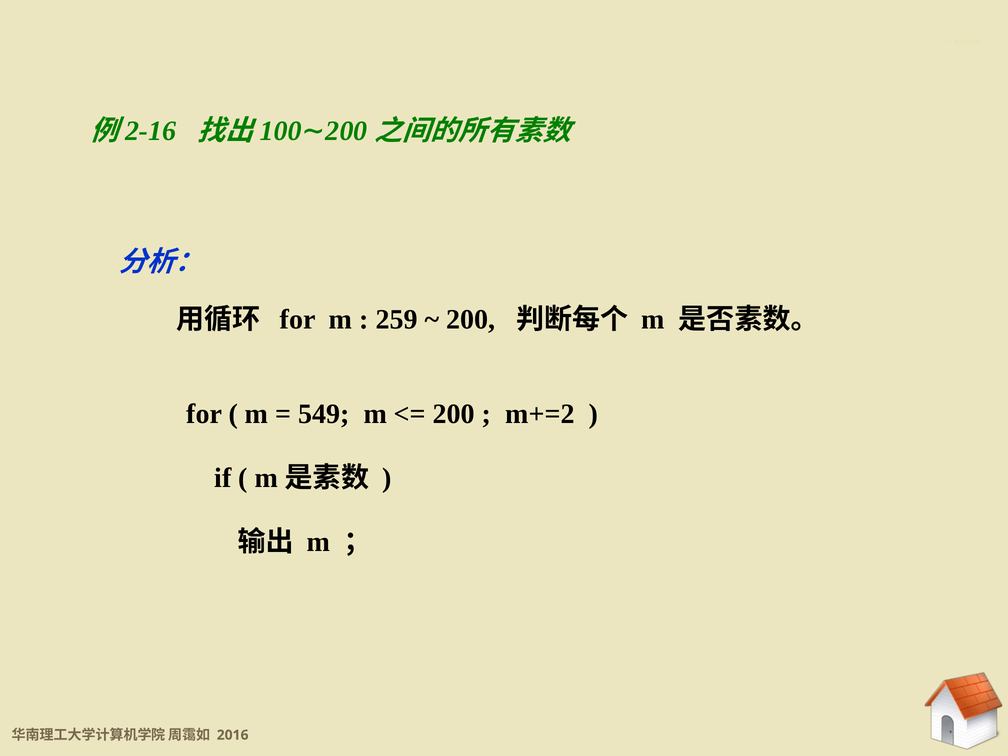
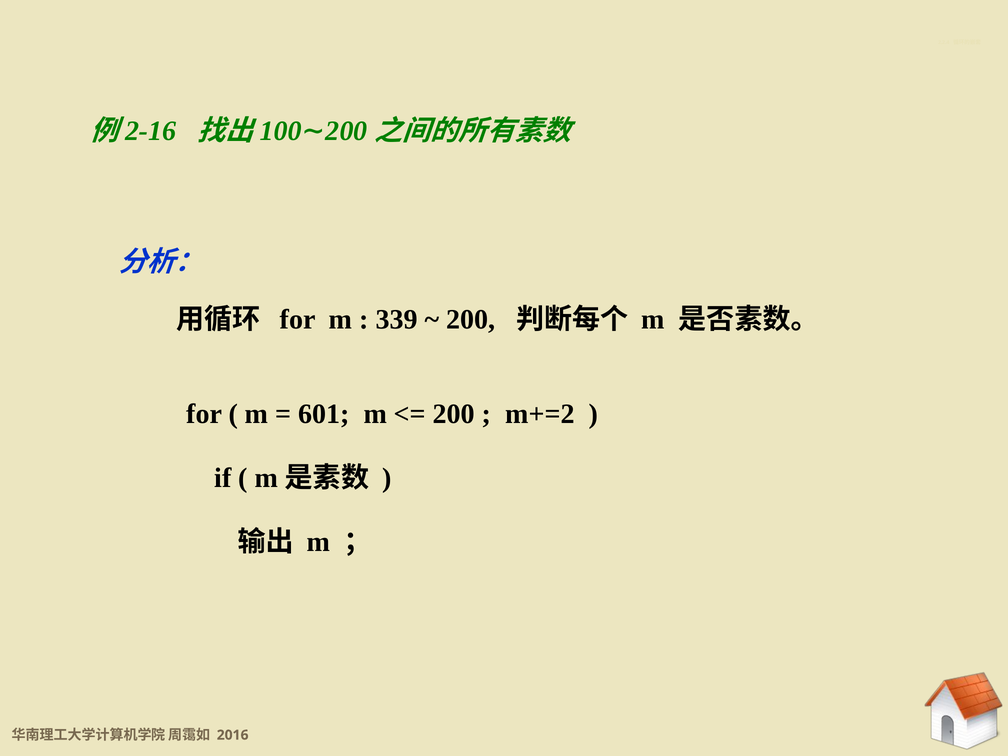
259: 259 -> 339 (397, 319)
549: 549 -> 601 (324, 414)
